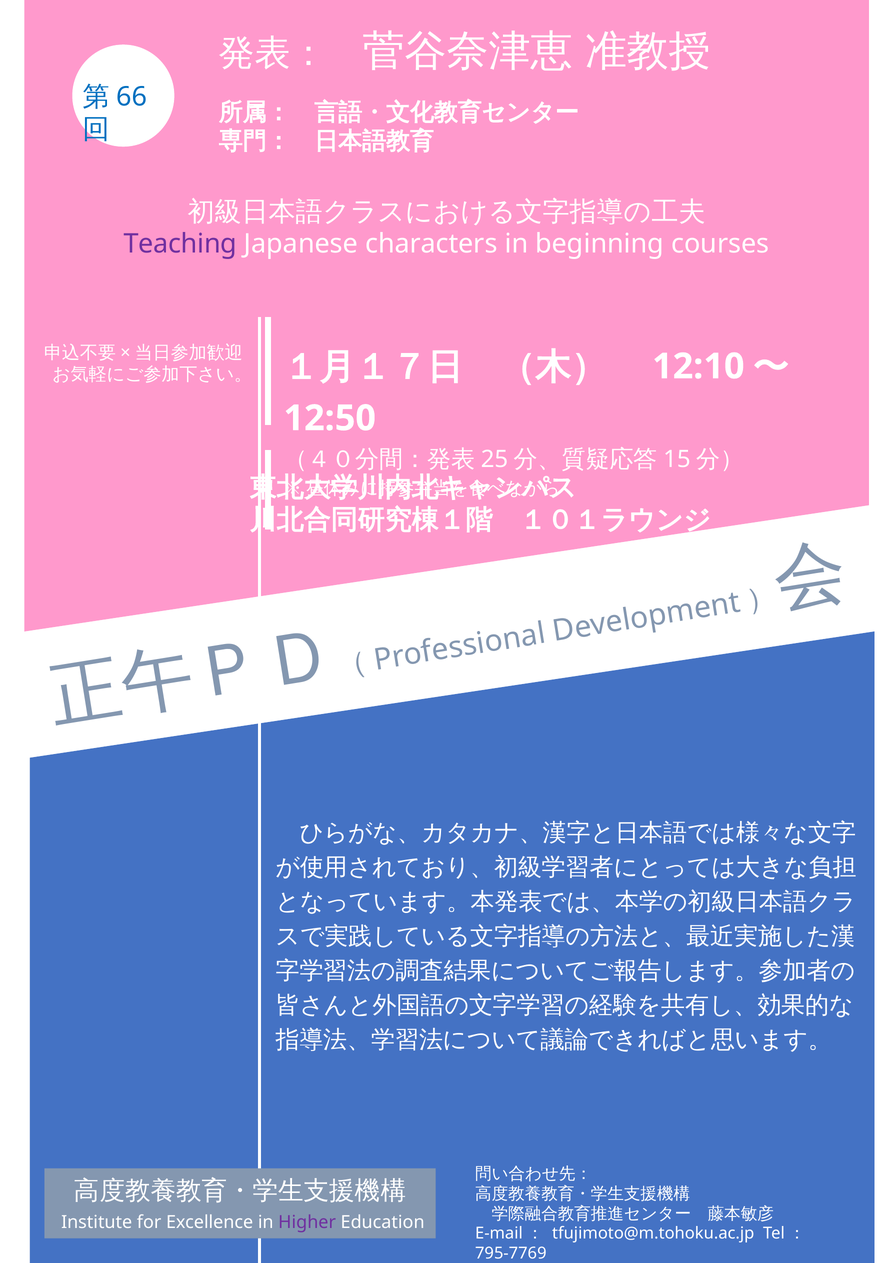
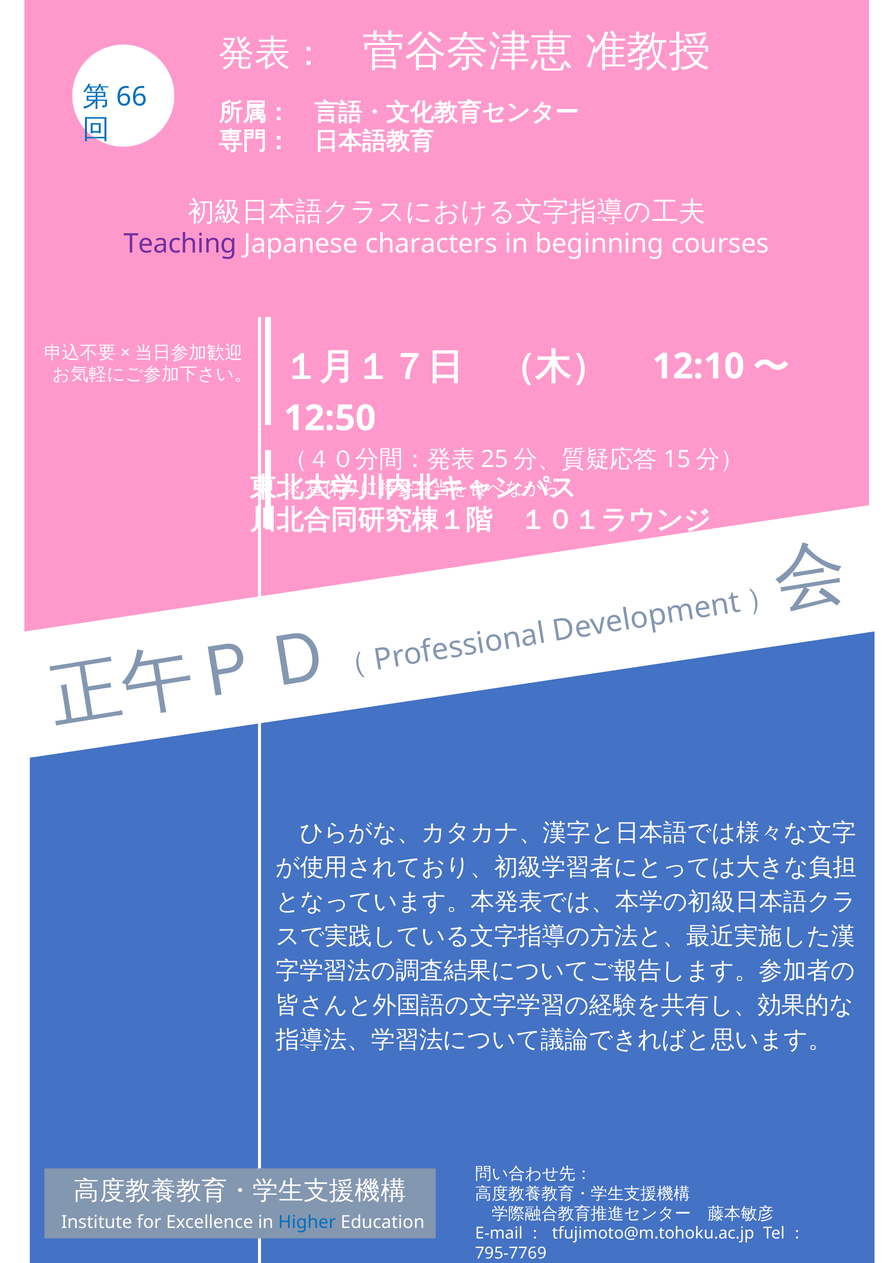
Higher colour: purple -> blue (307, 1222)
